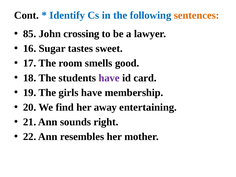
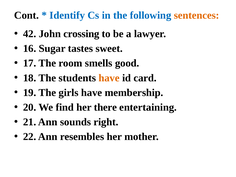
85: 85 -> 42 (30, 34)
have colour: purple -> orange (109, 78)
away: away -> there (105, 107)
